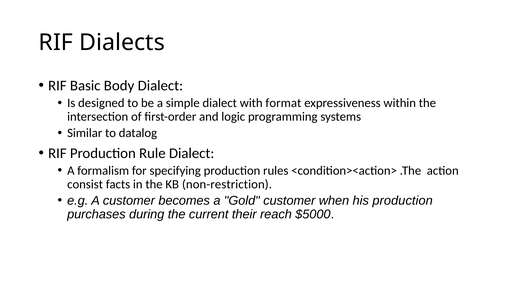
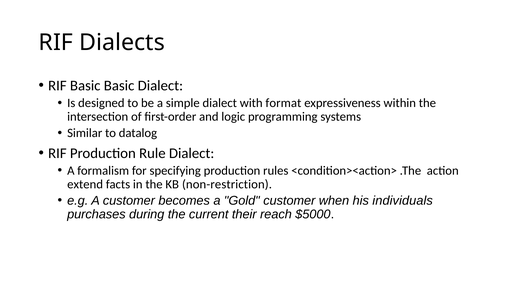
Basic Body: Body -> Basic (119, 86)
consist: consist -> extend (85, 184)
his production: production -> individuals (403, 201)
